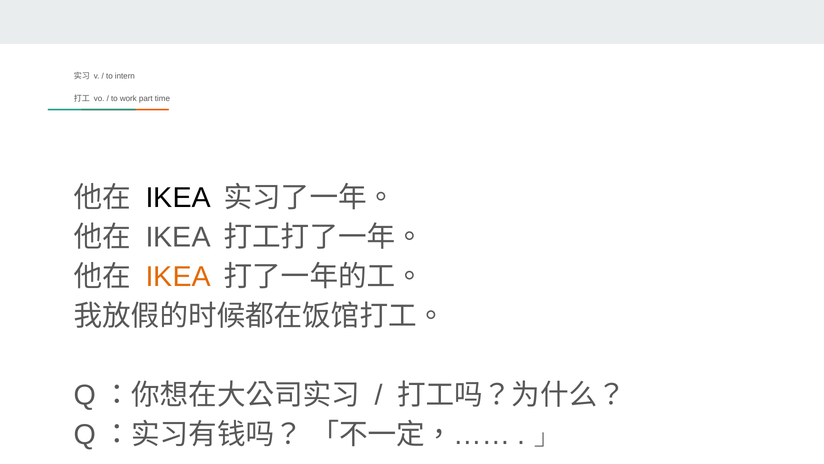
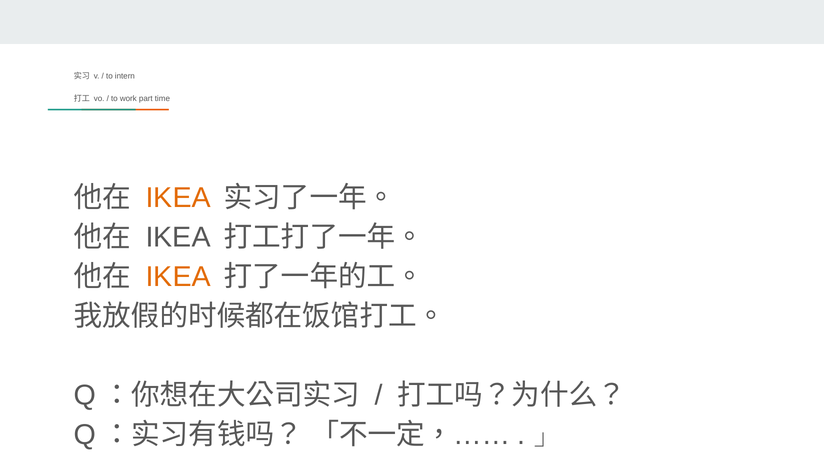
IKEA colour: black -> orange (178, 198)
